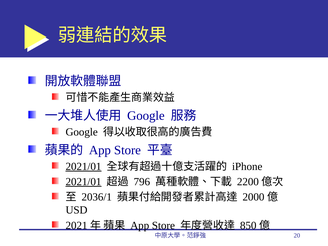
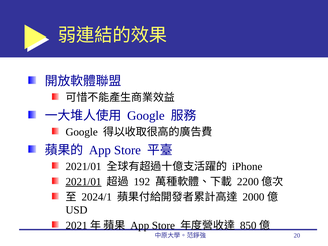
2021/01 underline: present -> none (83, 166)
796: 796 -> 192 (142, 182)
2036/1: 2036/1 -> 2024/1 (97, 197)
